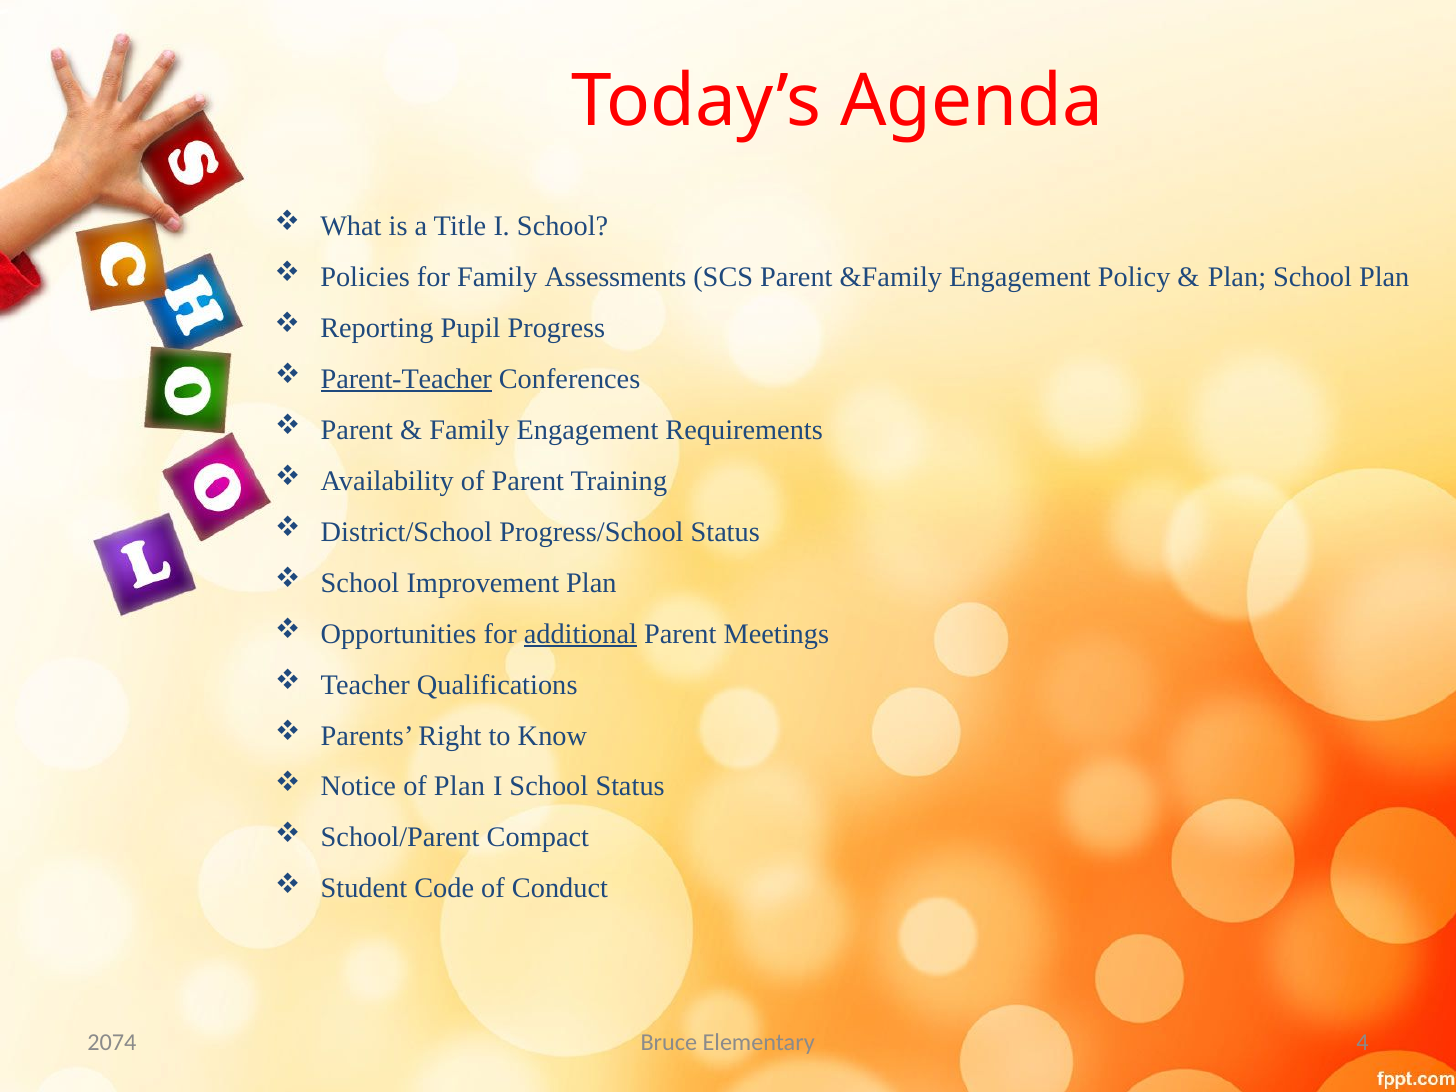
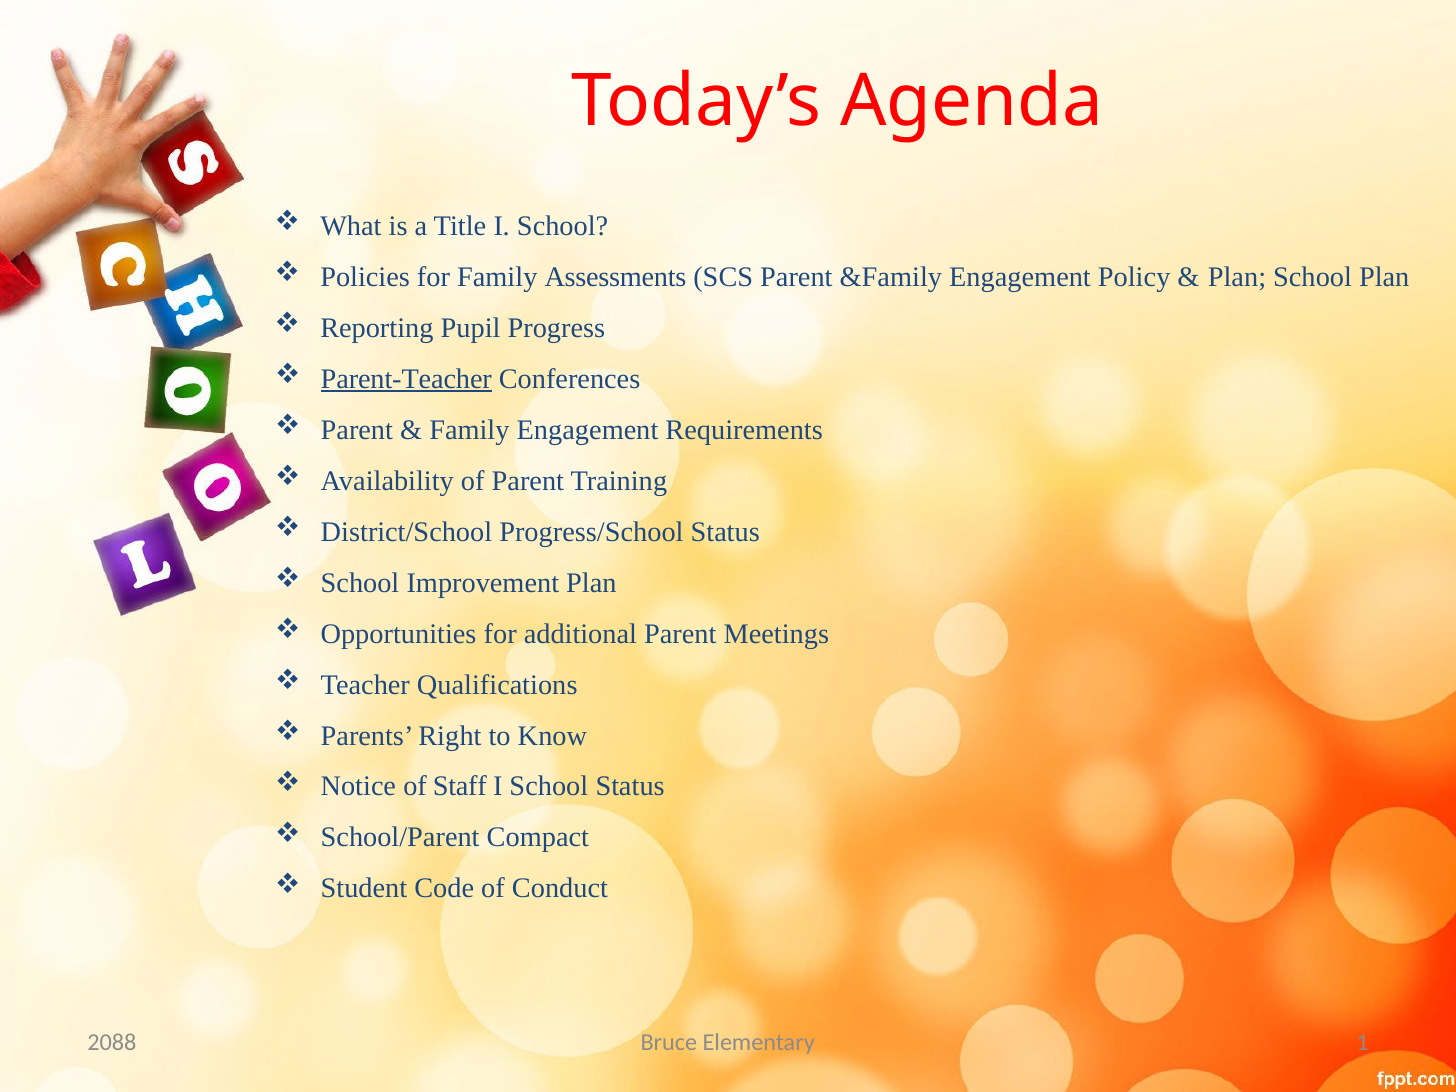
additional underline: present -> none (580, 634)
of Plan: Plan -> Staff (460, 787)
4: 4 -> 1 (1363, 1043)
2074: 2074 -> 2088 (112, 1043)
